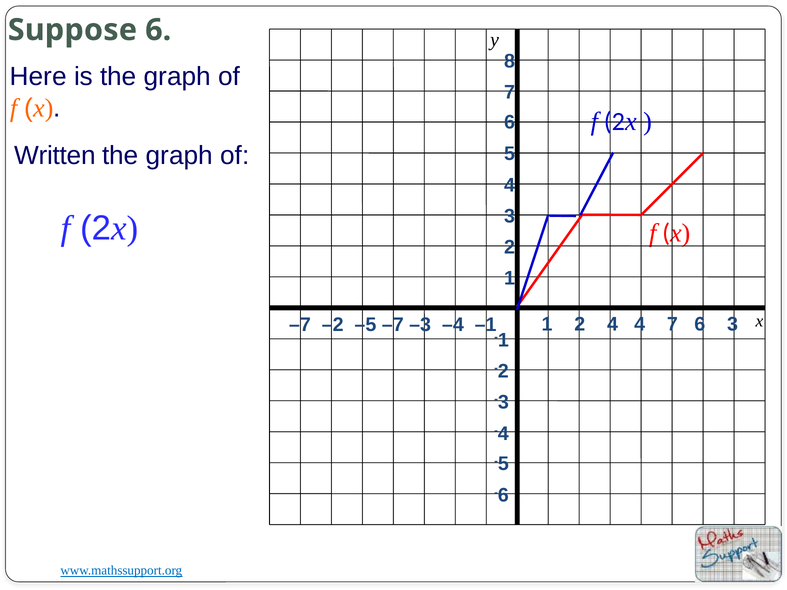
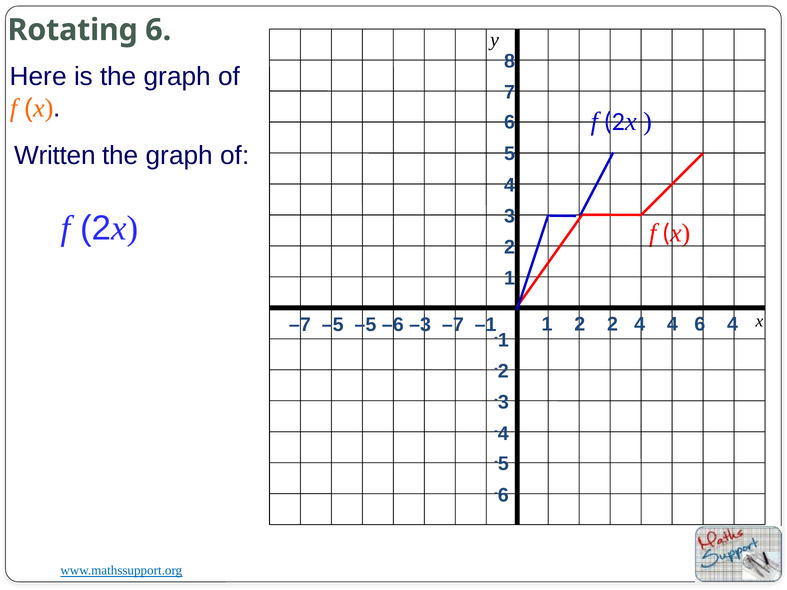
Suppose: Suppose -> Rotating (73, 30)
2 4: 4 -> 2 (612, 324)
4 7: 7 -> 4 (672, 324)
6 3: 3 -> 4 (733, 324)
–7 –2: –2 -> –5 (333, 325)
–5 –7: –7 -> –6 (393, 325)
–3 –4: –4 -> –7 (453, 325)
